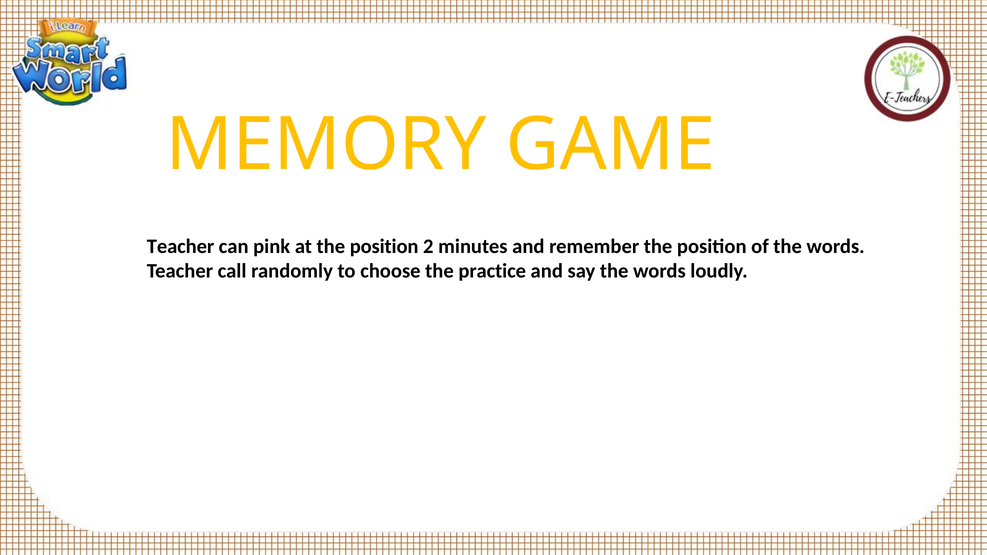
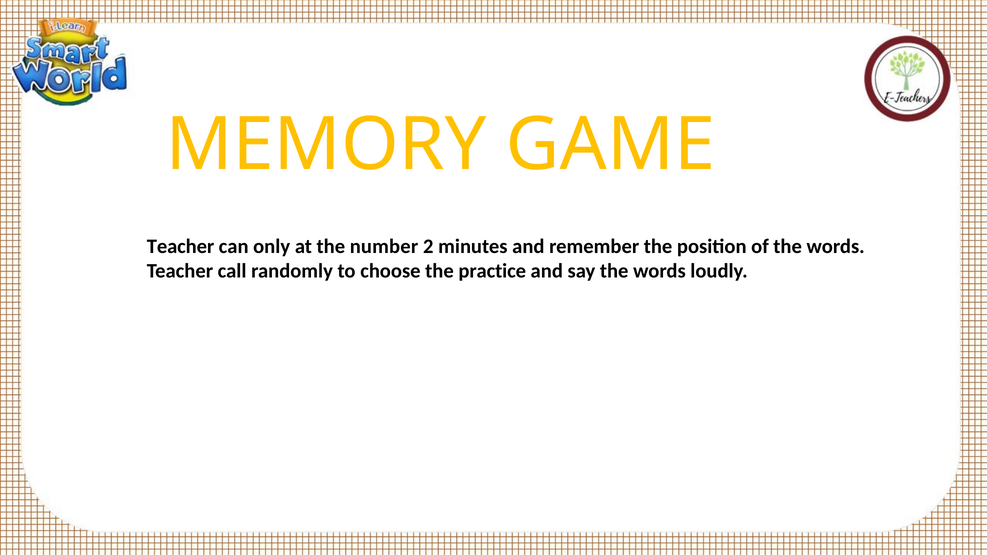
pink: pink -> only (272, 246)
at the position: position -> number (384, 246)
